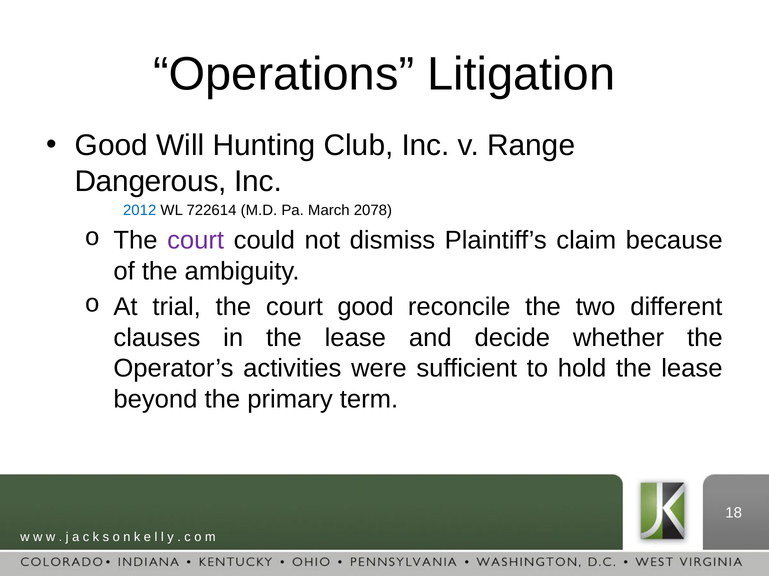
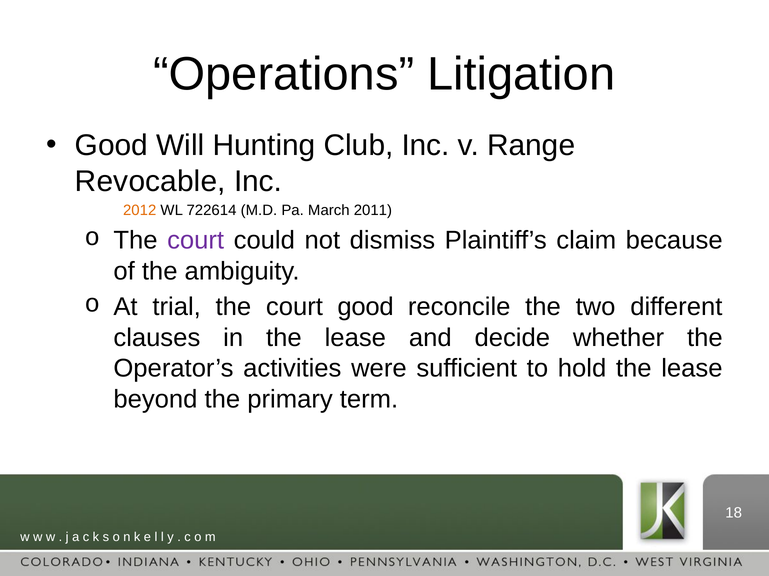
Dangerous: Dangerous -> Revocable (150, 182)
2012 colour: blue -> orange (140, 210)
2078: 2078 -> 2011 (373, 210)
